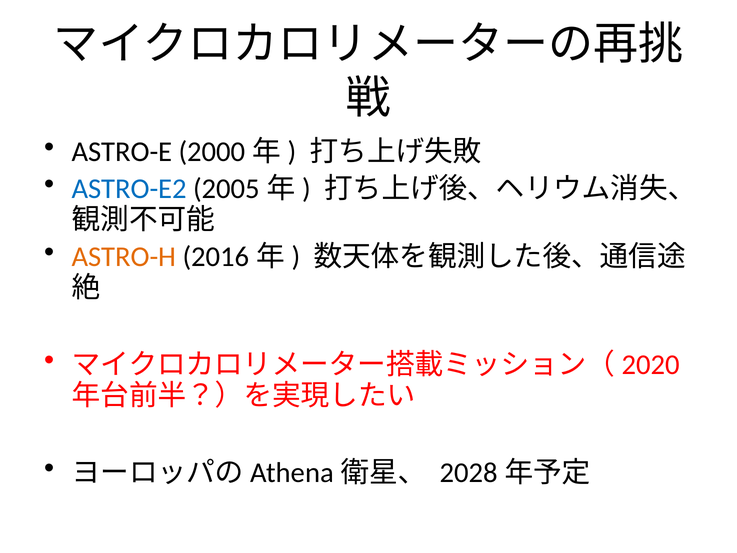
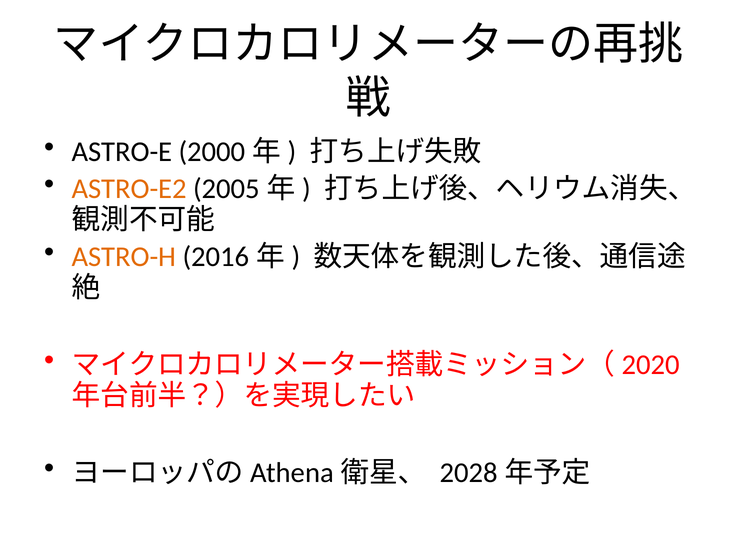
ASTRO-E2 colour: blue -> orange (129, 189)
